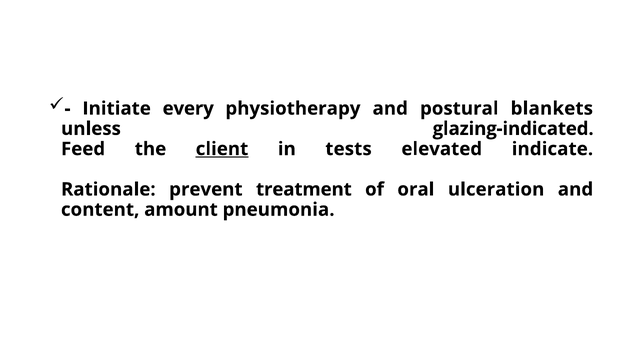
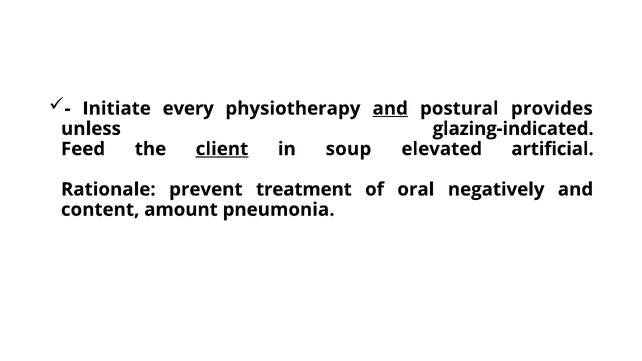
and underline: none -> present (390, 109)
blankets: blankets -> provides (552, 109)
tests: tests -> soup (348, 149)
indicate: indicate -> artificial (553, 149)
ulceration: ulceration -> negatively (496, 189)
